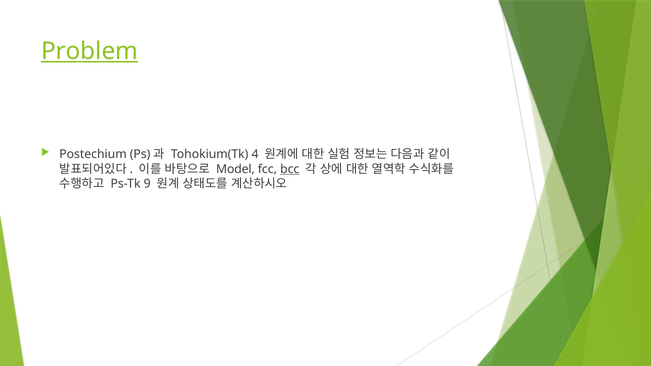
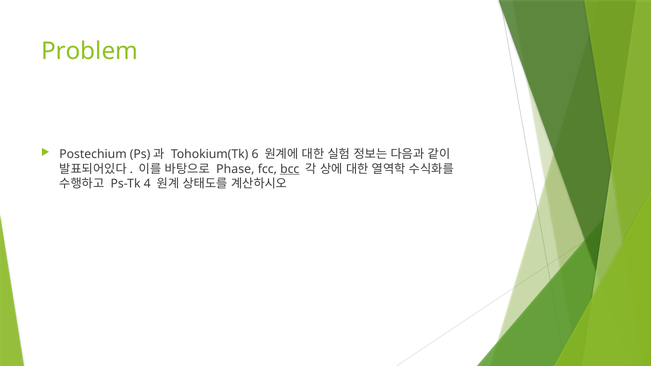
Problem underline: present -> none (90, 51)
4: 4 -> 6 (255, 155)
Model: Model -> Phase (235, 169)
9: 9 -> 4 (147, 184)
